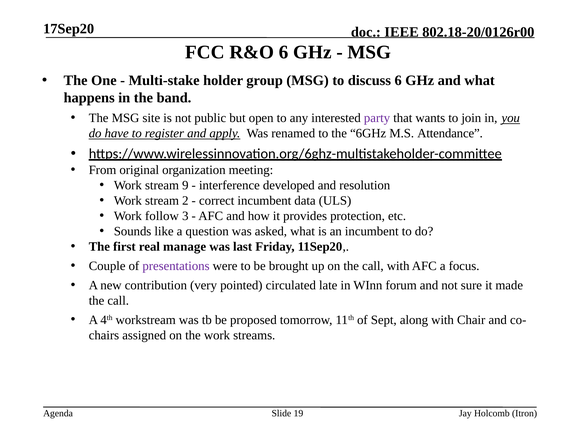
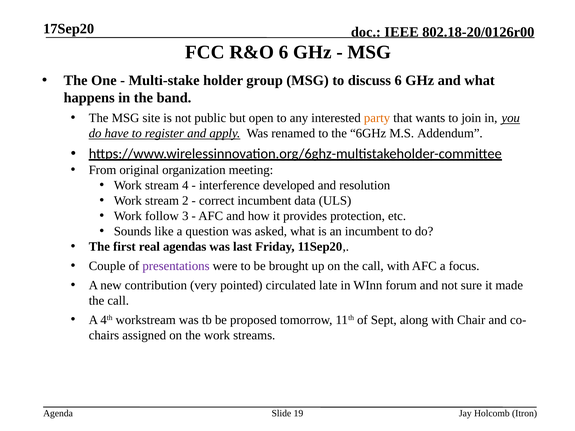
party colour: purple -> orange (377, 118)
Attendance: Attendance -> Addendum (450, 133)
9: 9 -> 4 (185, 185)
manage: manage -> agendas (185, 247)
